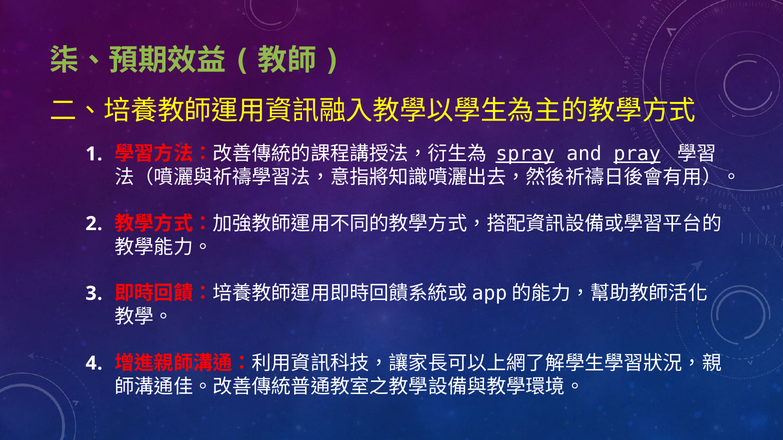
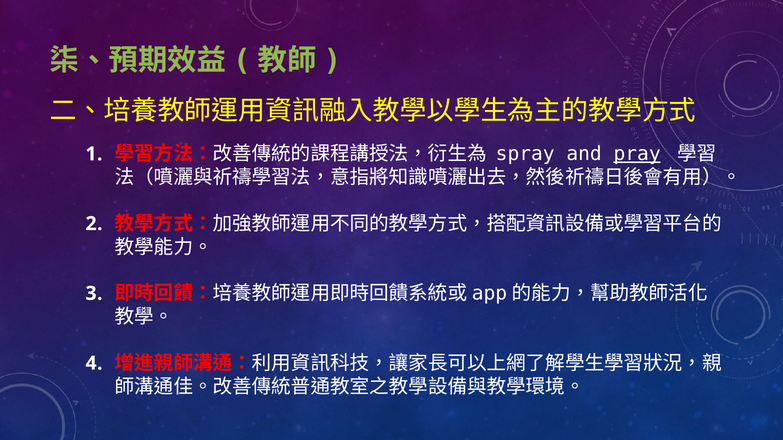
spray underline: present -> none (525, 154)
